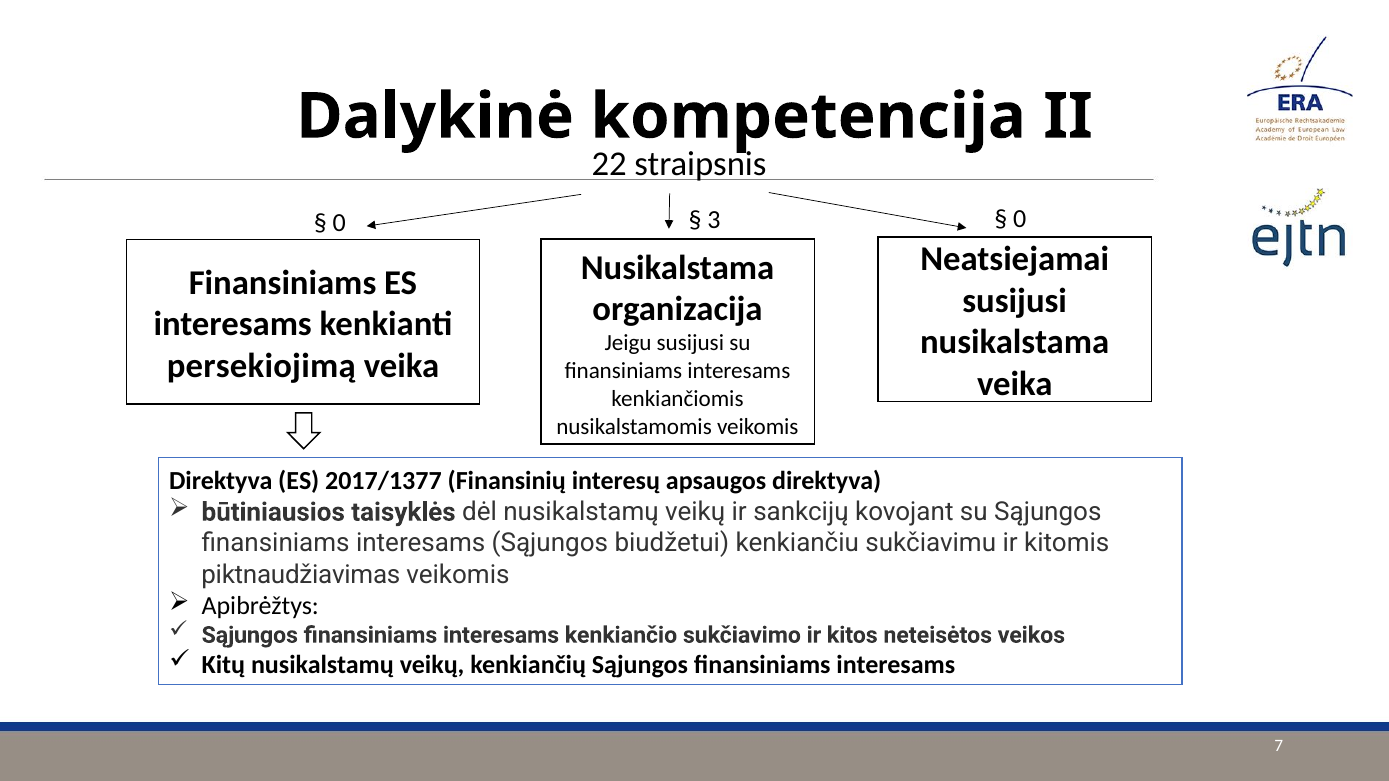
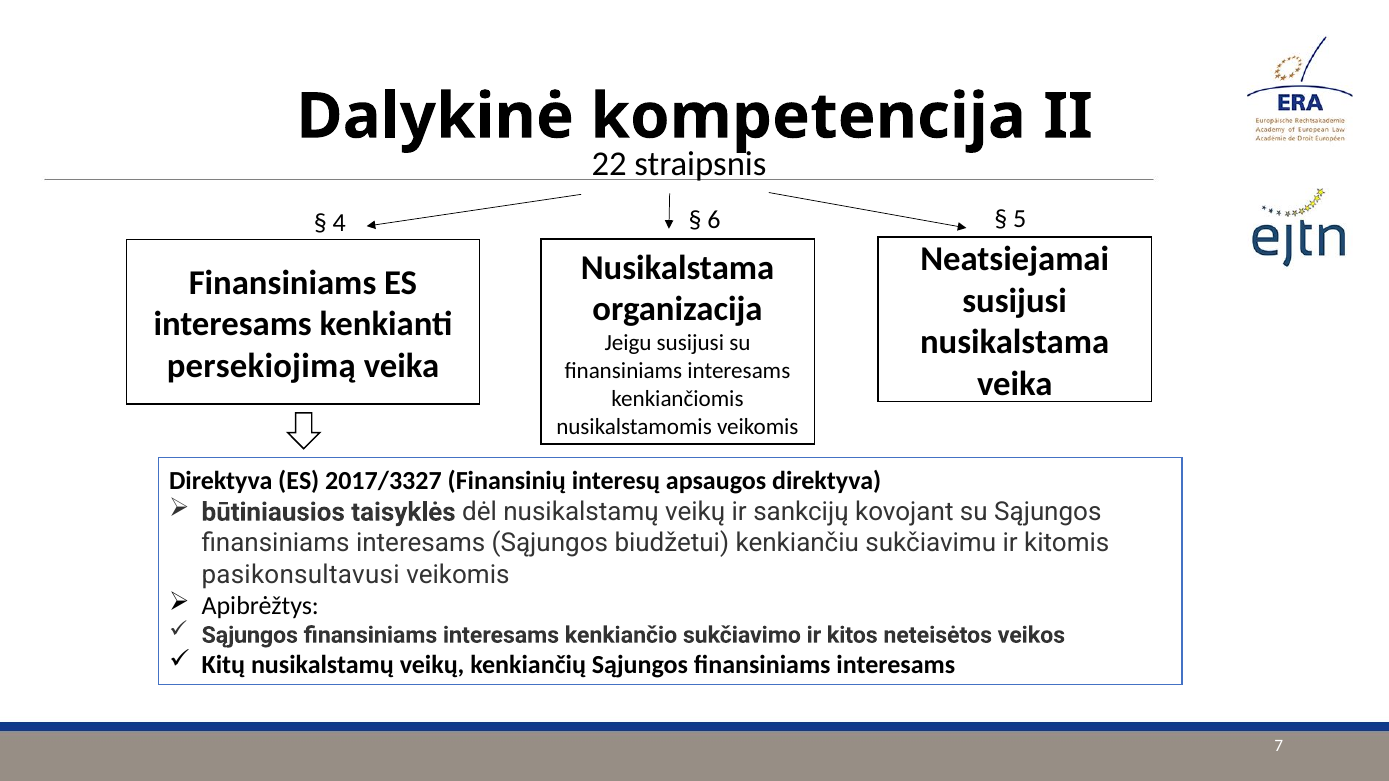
3: 3 -> 6 (714, 220)
0: 0 -> 5 (1020, 219)
0: 0 -> 4 (339, 223)
2017/1377: 2017/1377 -> 2017/3327 (383, 481)
piktnaudžiavimas: piktnaudžiavimas -> pasikonsultavusi (301, 575)
